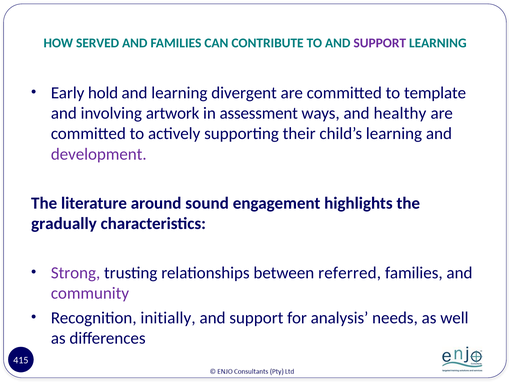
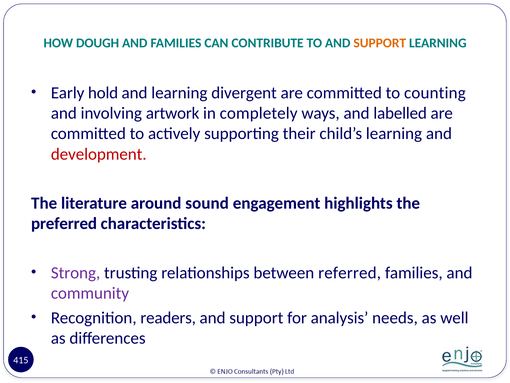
SERVED: SERVED -> DOUGH (98, 43)
SUPPORT colour: purple -> orange (380, 43)
template: template -> counting (435, 93)
assessment: assessment -> completely (259, 113)
healthy: healthy -> labelled (400, 113)
development colour: purple -> red (99, 154)
gradually: gradually -> preferred (64, 223)
initially: initially -> readers (168, 317)
